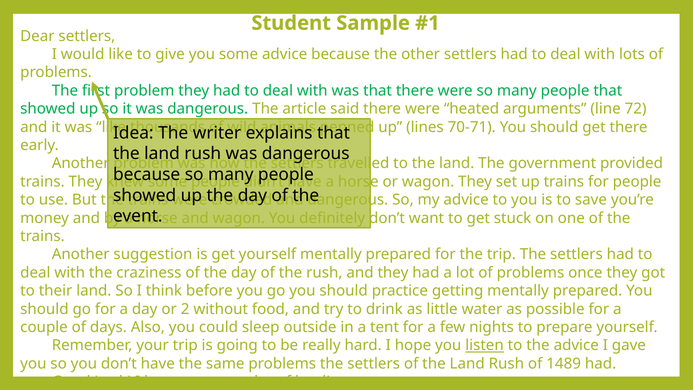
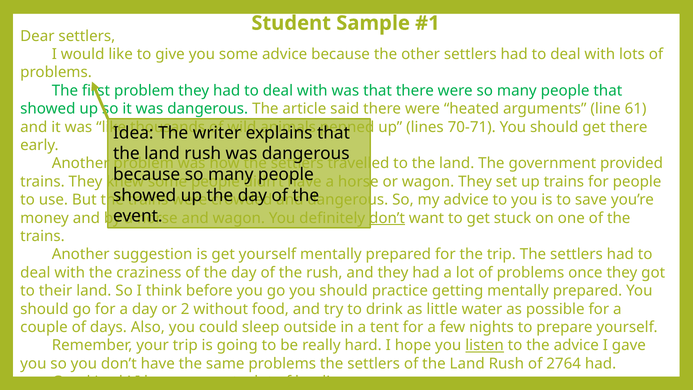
72: 72 -> 61 (636, 109)
don’t underline: none -> present (387, 218)
1489: 1489 -> 2764 (564, 363)
